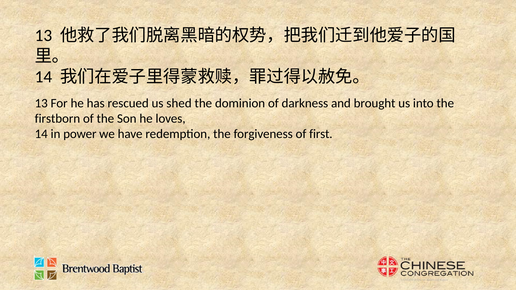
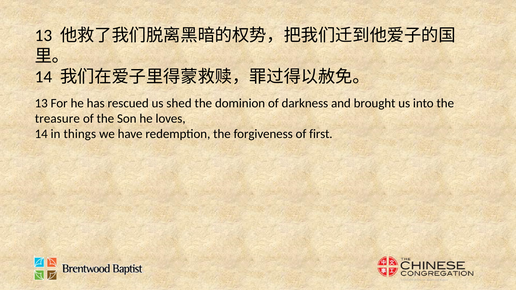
firstborn: firstborn -> treasure (57, 119)
power: power -> things (80, 134)
